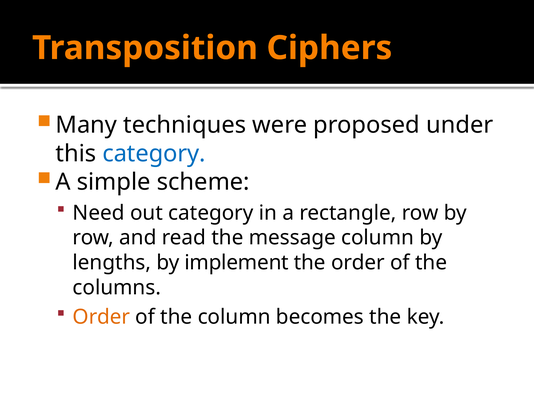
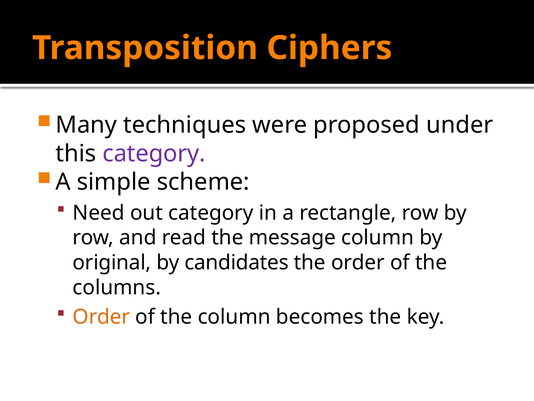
category colour: blue -> purple (154, 153)
lengths: lengths -> original (112, 262)
implement: implement -> candidates (237, 262)
